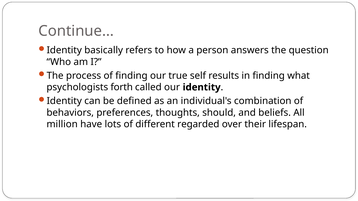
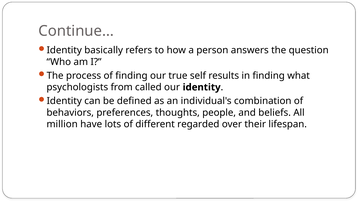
forth: forth -> from (122, 87)
should: should -> people (219, 113)
